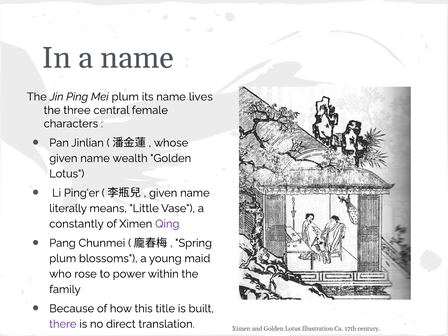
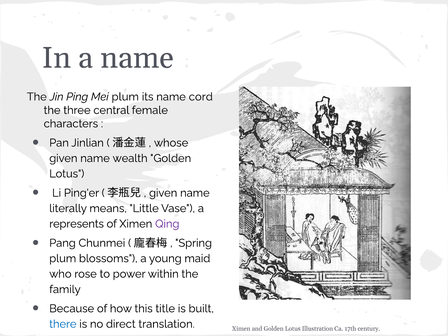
lives: lives -> cord (201, 97)
constantly: constantly -> represents (77, 224)
there colour: purple -> blue (63, 324)
